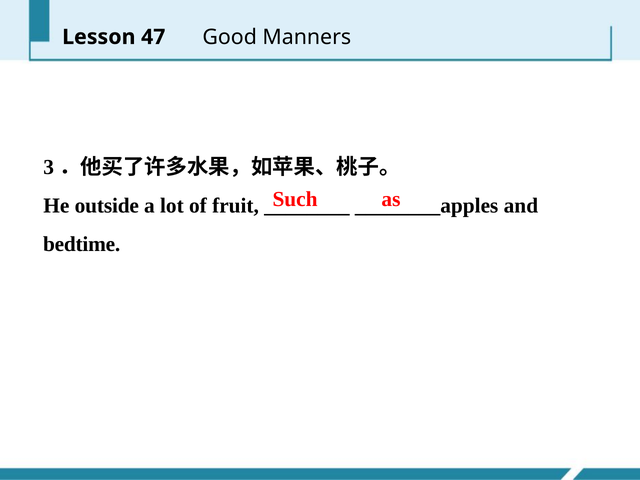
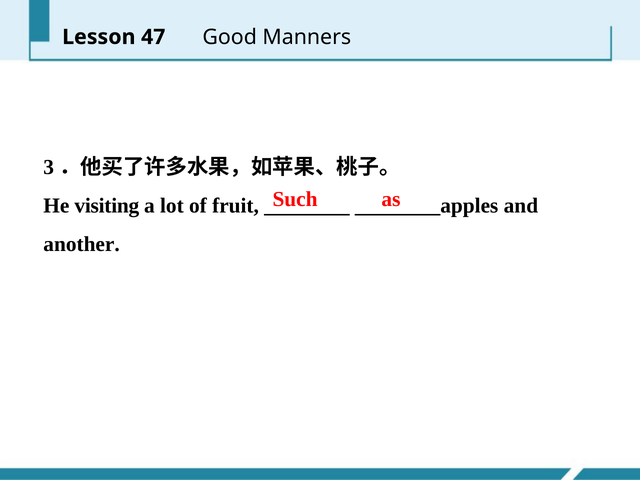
outside: outside -> visiting (107, 206)
bedtime: bedtime -> another (82, 244)
